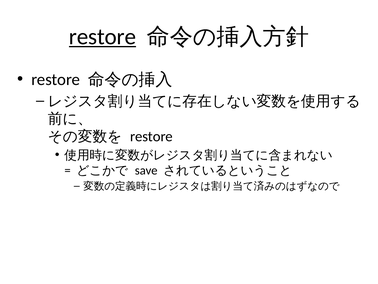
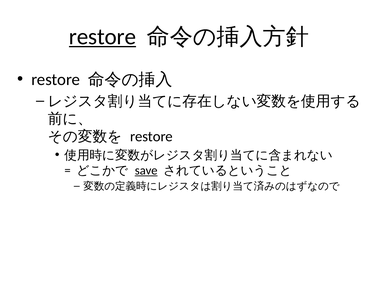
save underline: none -> present (146, 170)
